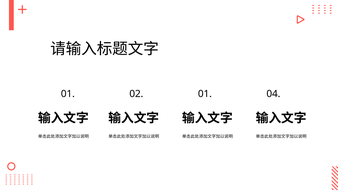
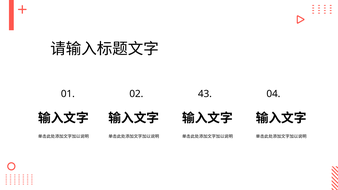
02 01: 01 -> 43 (205, 94)
